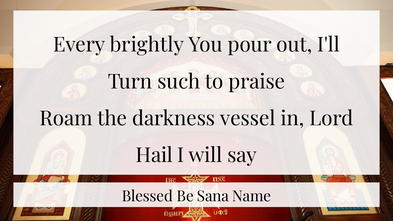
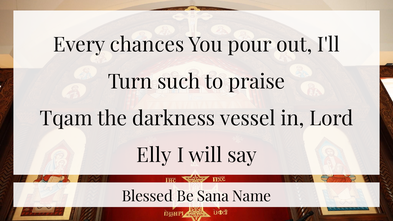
brightly: brightly -> chances (147, 45)
Roam: Roam -> Tqam (66, 119)
Hail: Hail -> Elly (154, 155)
